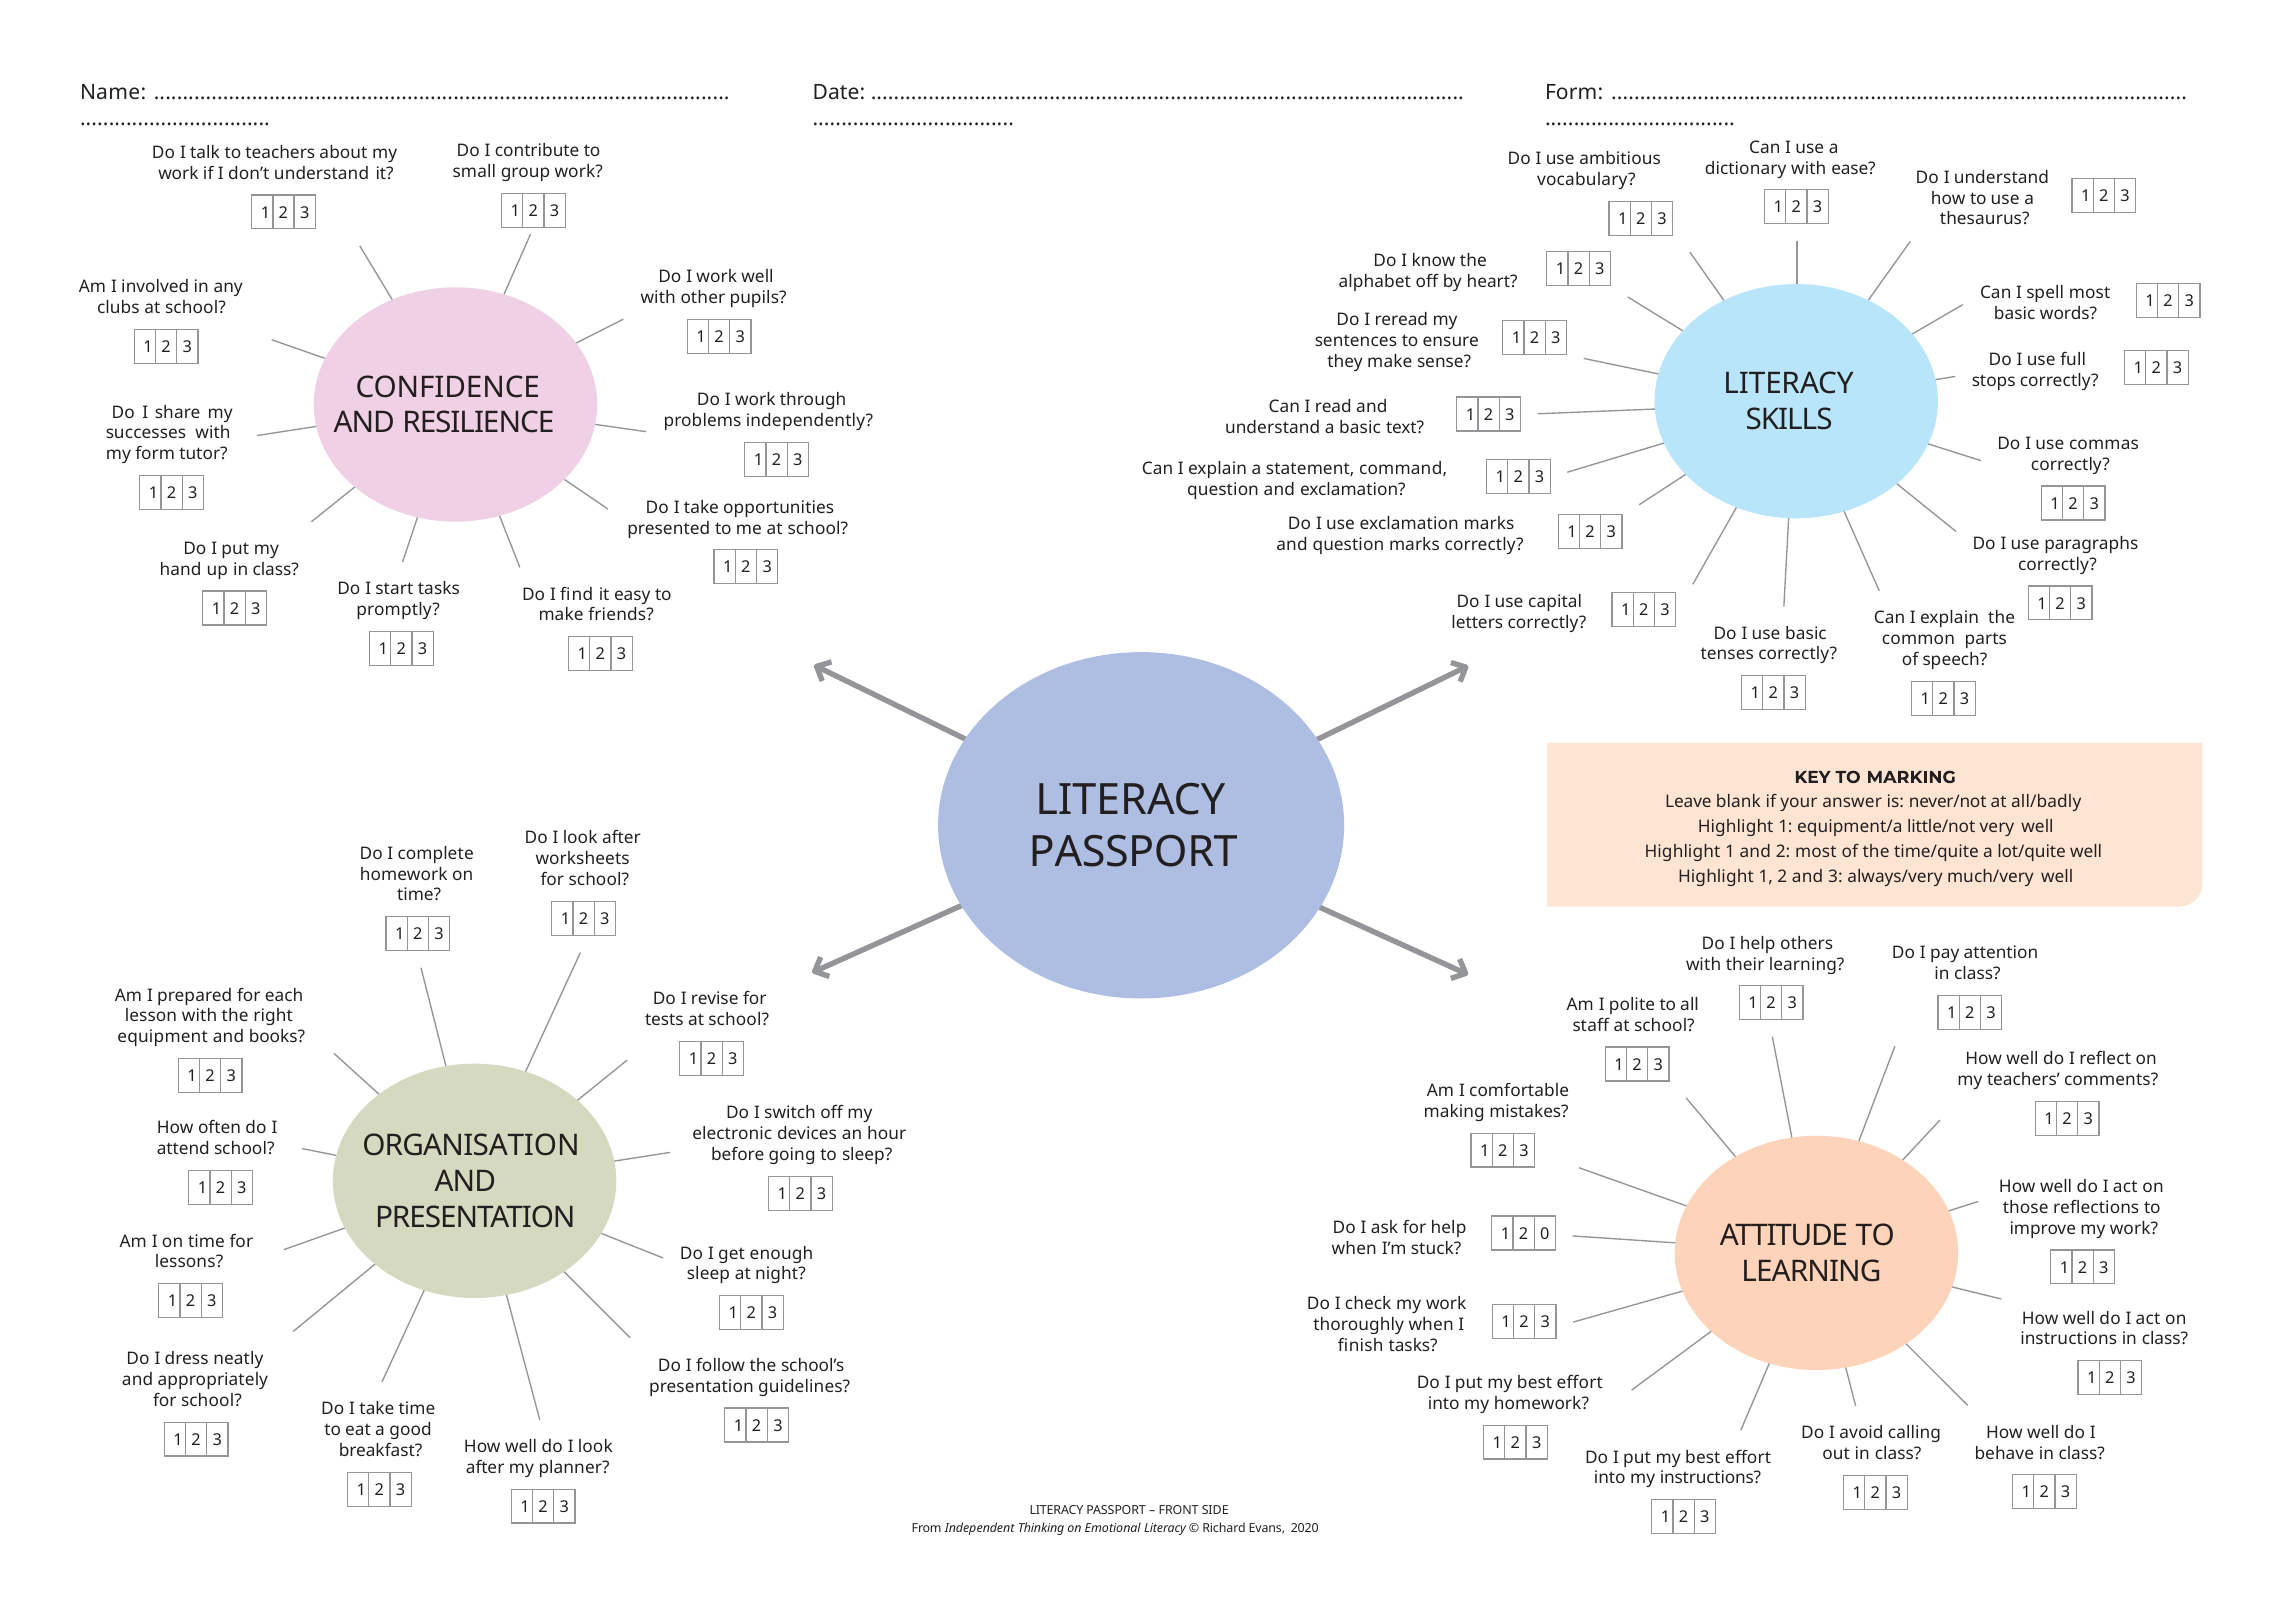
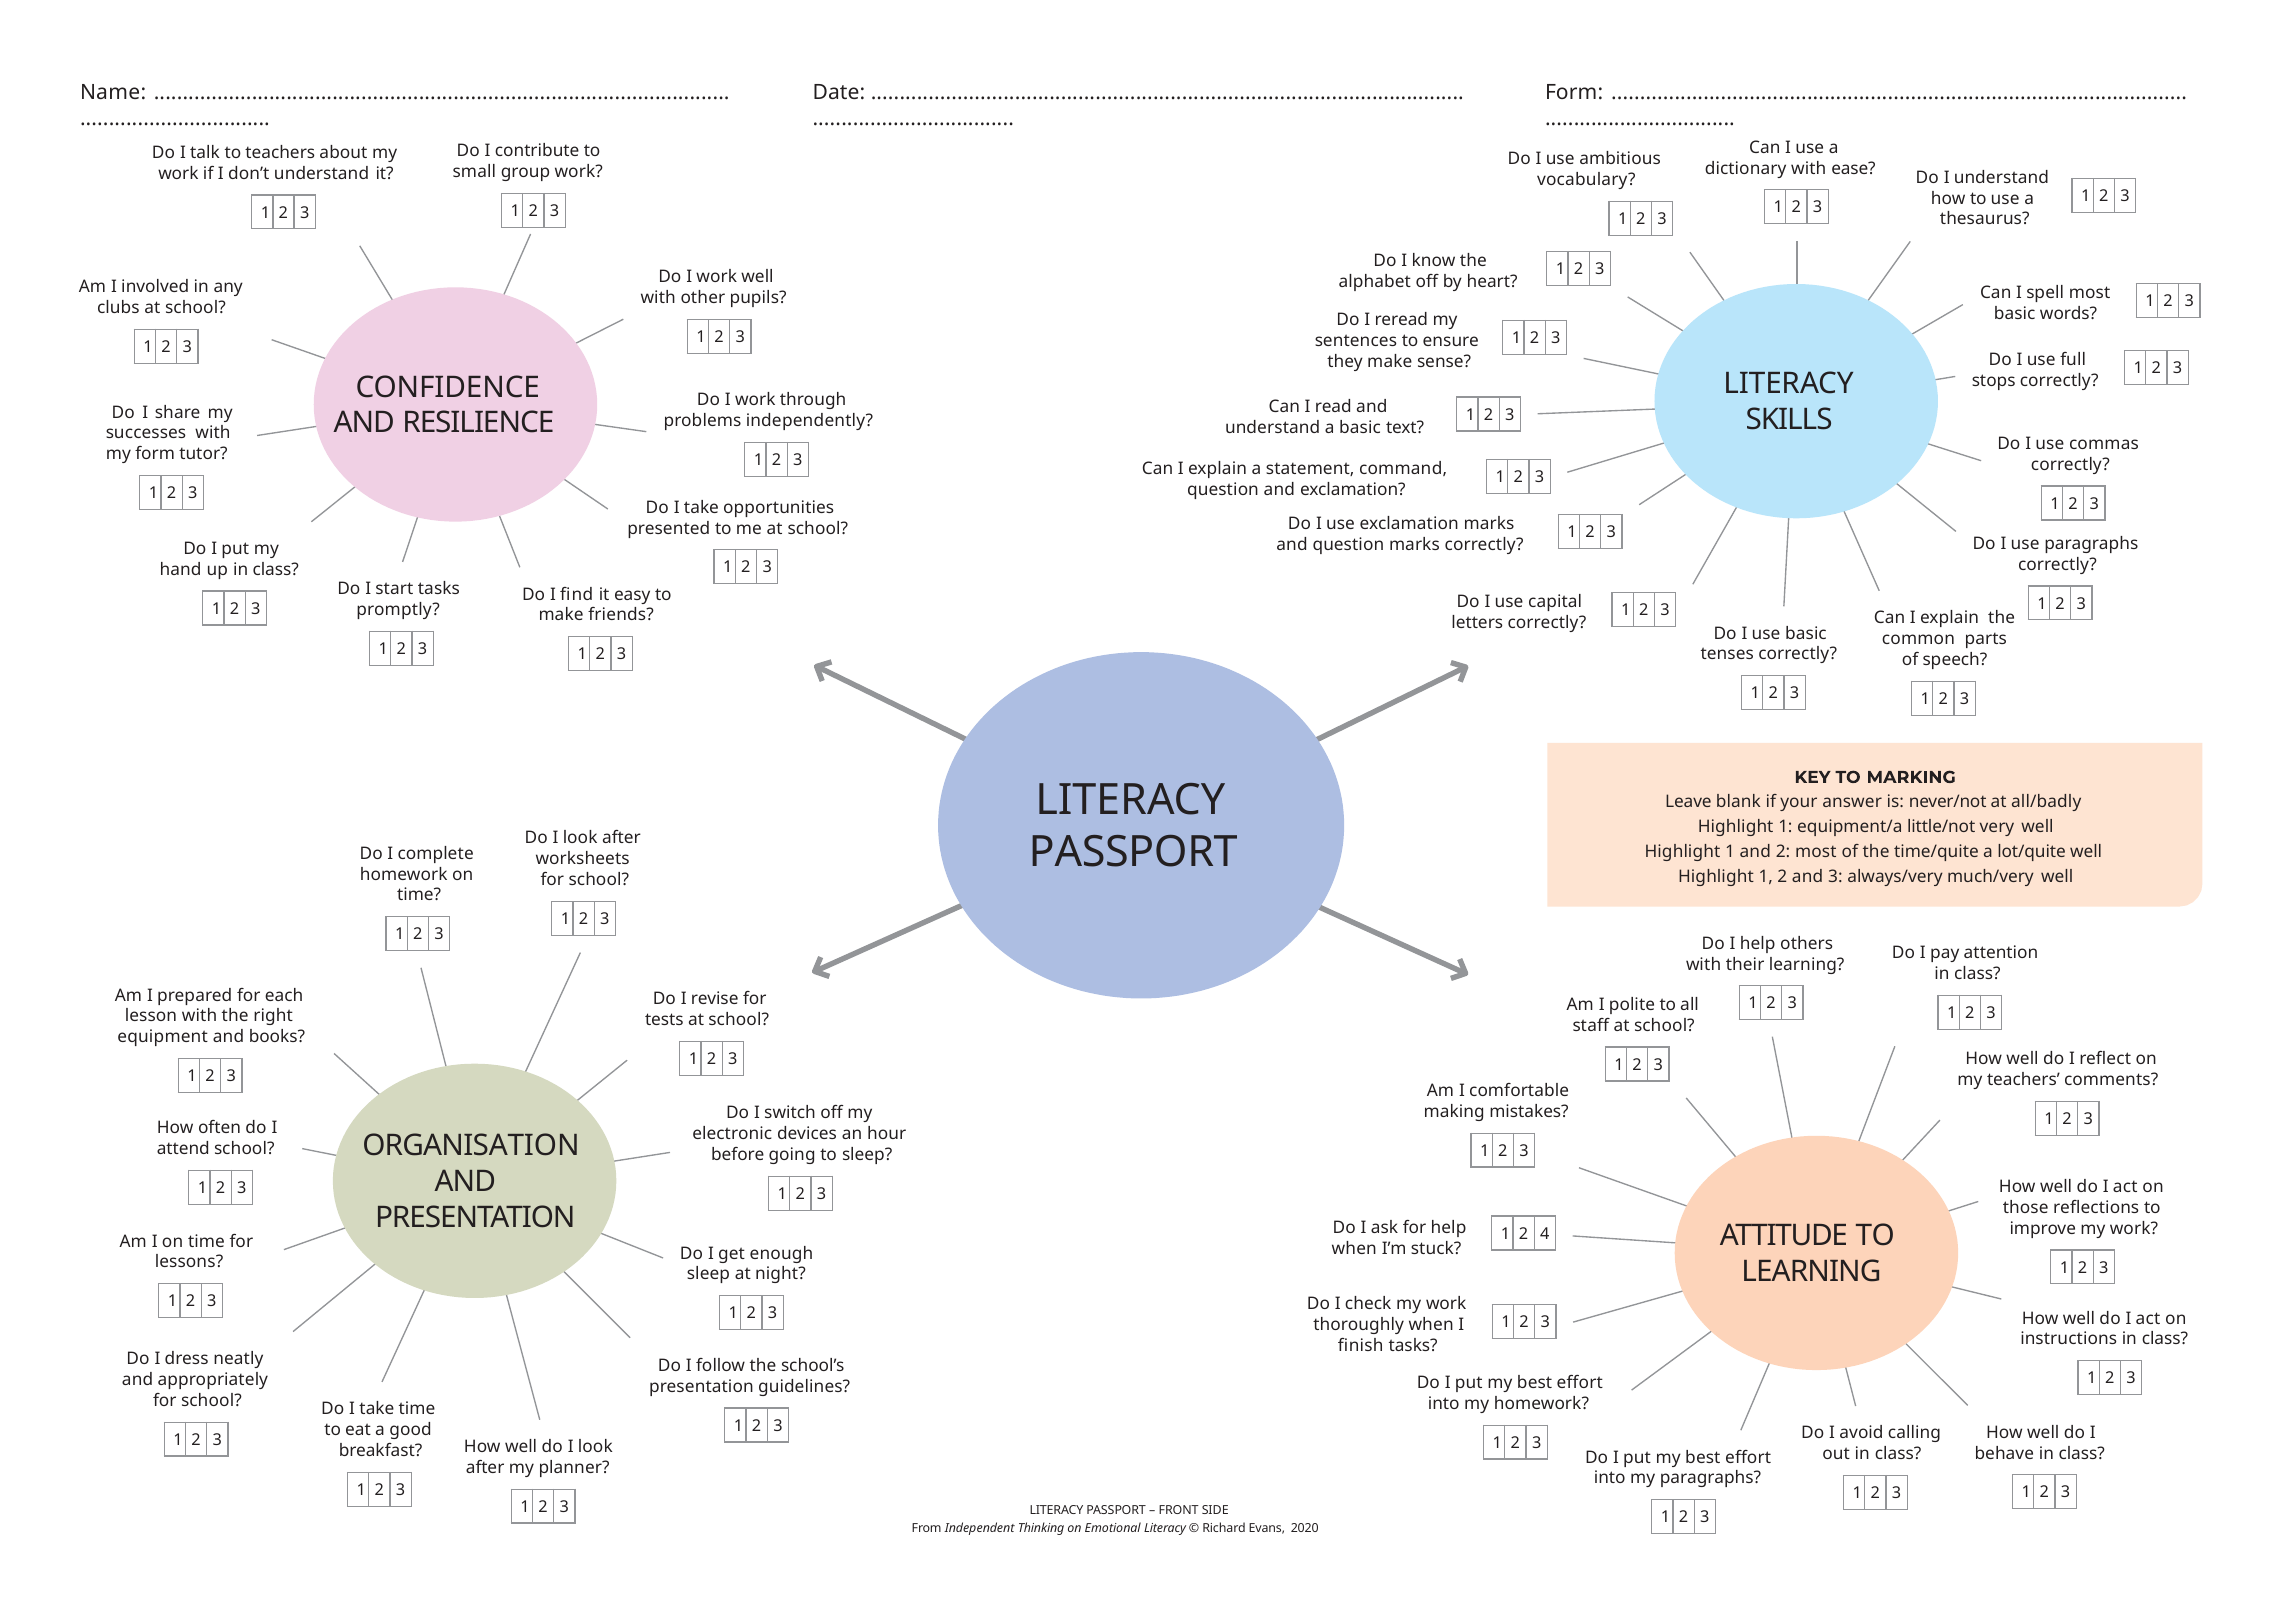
0: 0 -> 4 (1545, 1234)
my instructions: instructions -> paragraphs (1710, 1478)
